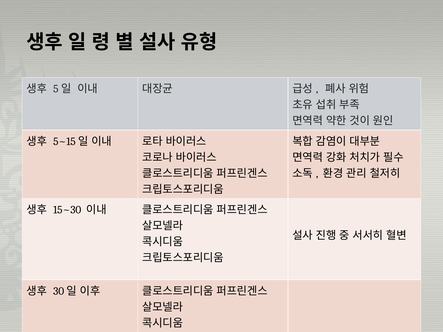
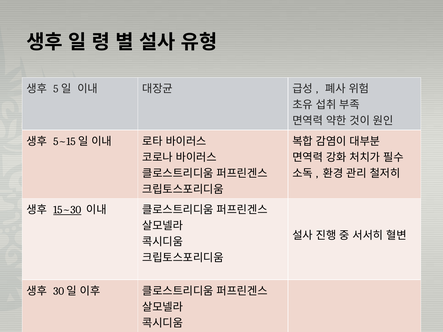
15~30 underline: none -> present (67, 210)
